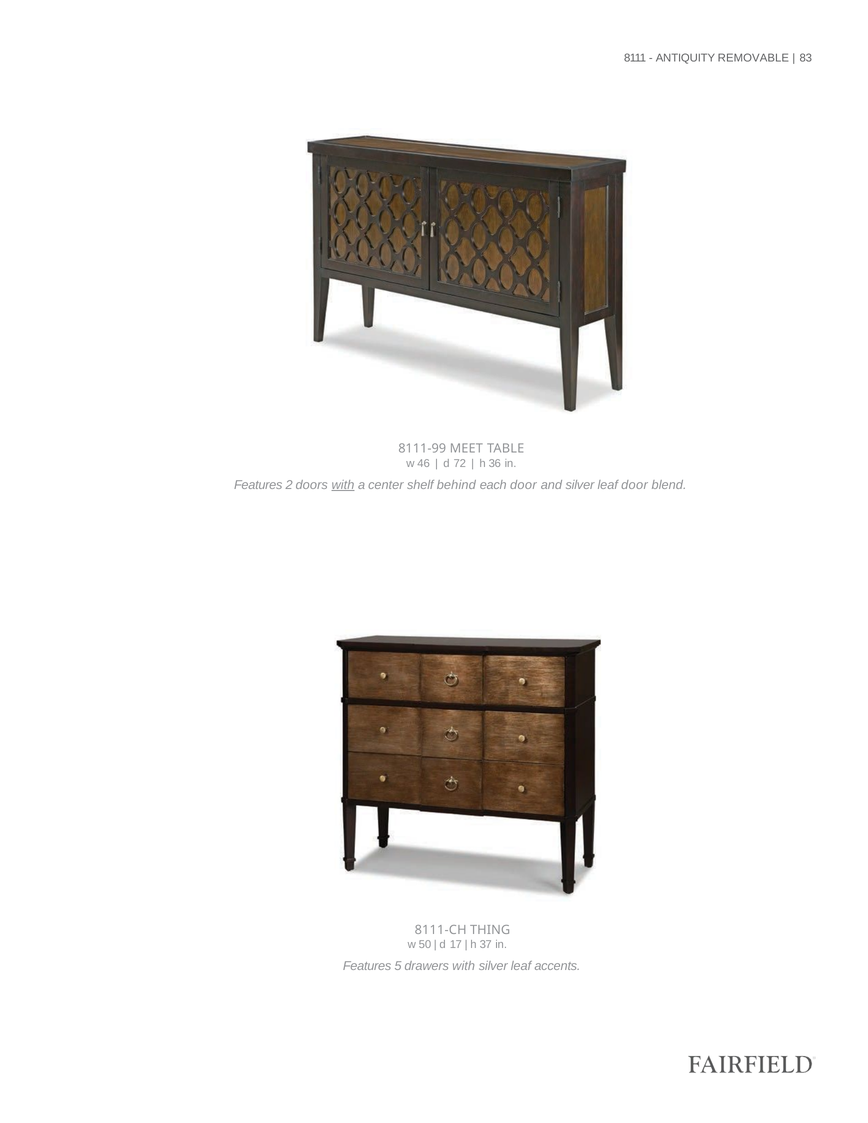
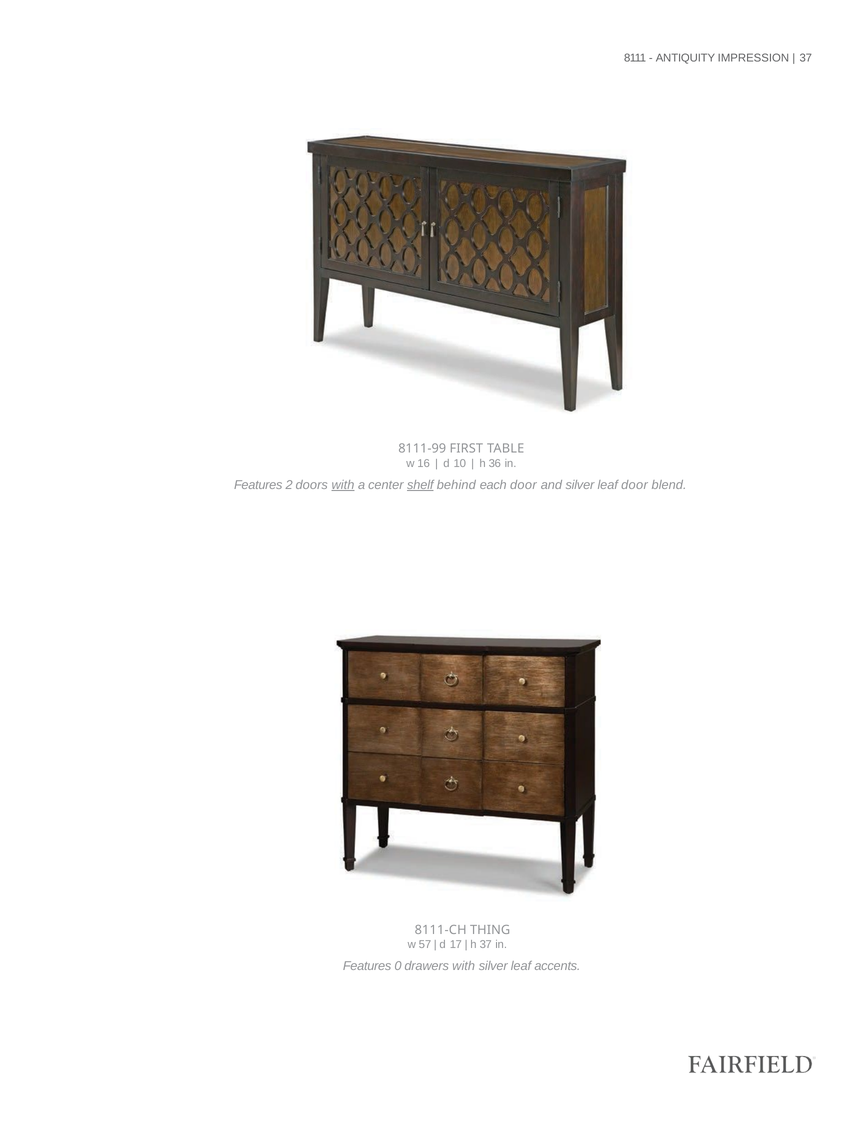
REMOVABLE: REMOVABLE -> IMPRESSION (753, 58)
83: 83 -> 37 (806, 58)
MEET: MEET -> FIRST (466, 449)
46: 46 -> 16 (424, 464)
72: 72 -> 10 (460, 464)
shelf underline: none -> present (420, 485)
50: 50 -> 57 (425, 945)
5: 5 -> 0 (398, 966)
